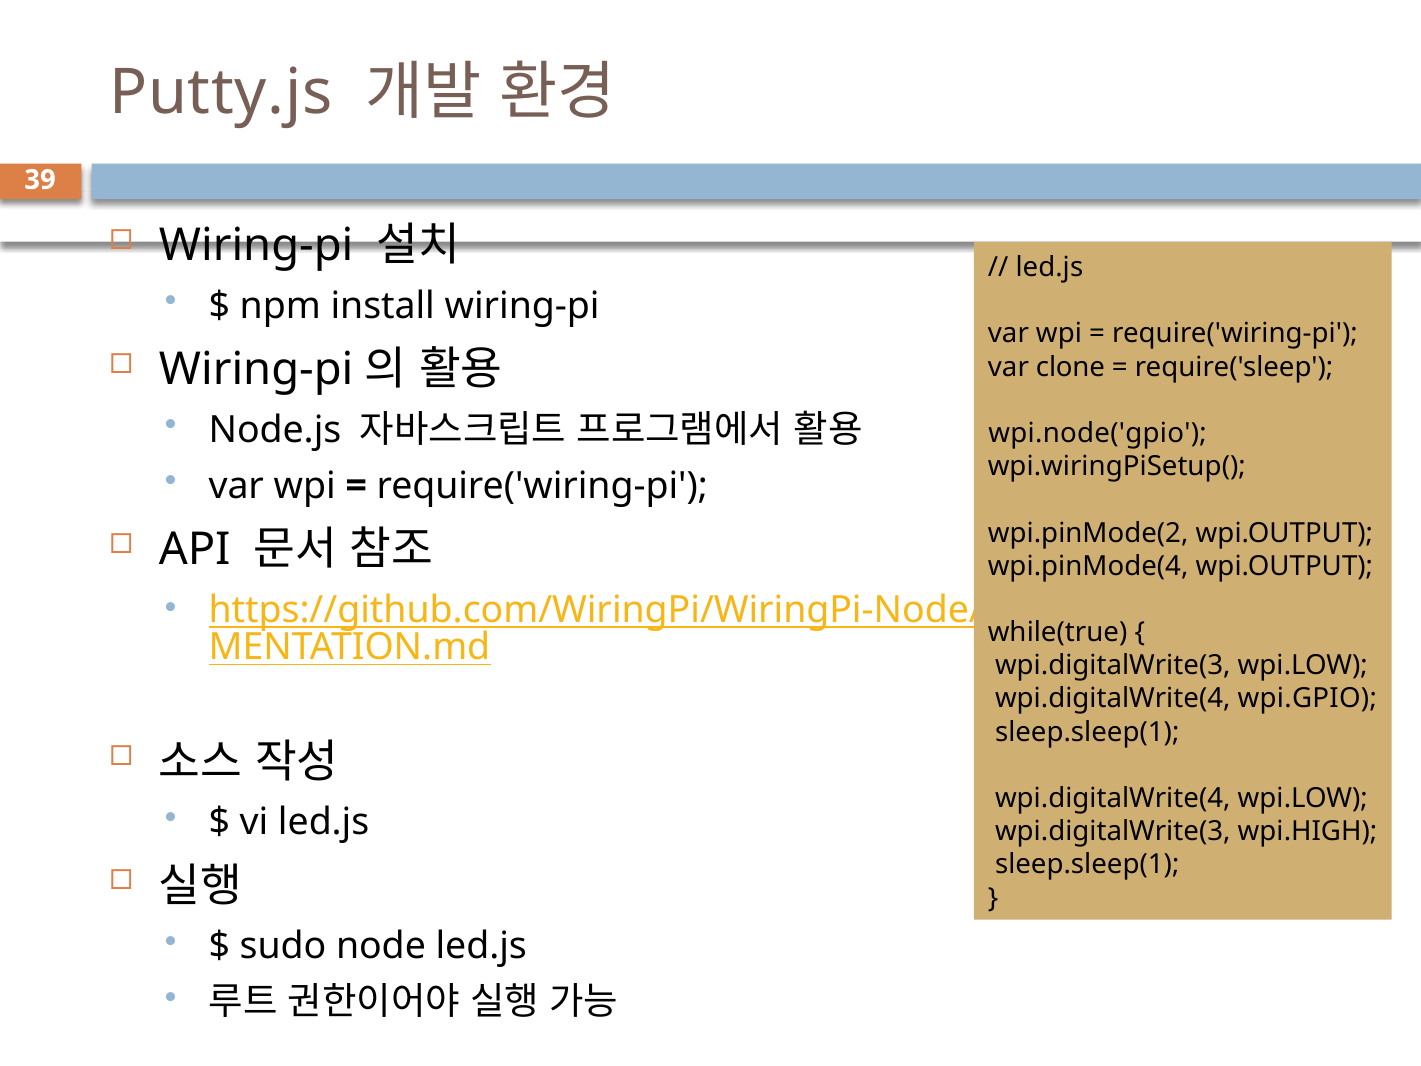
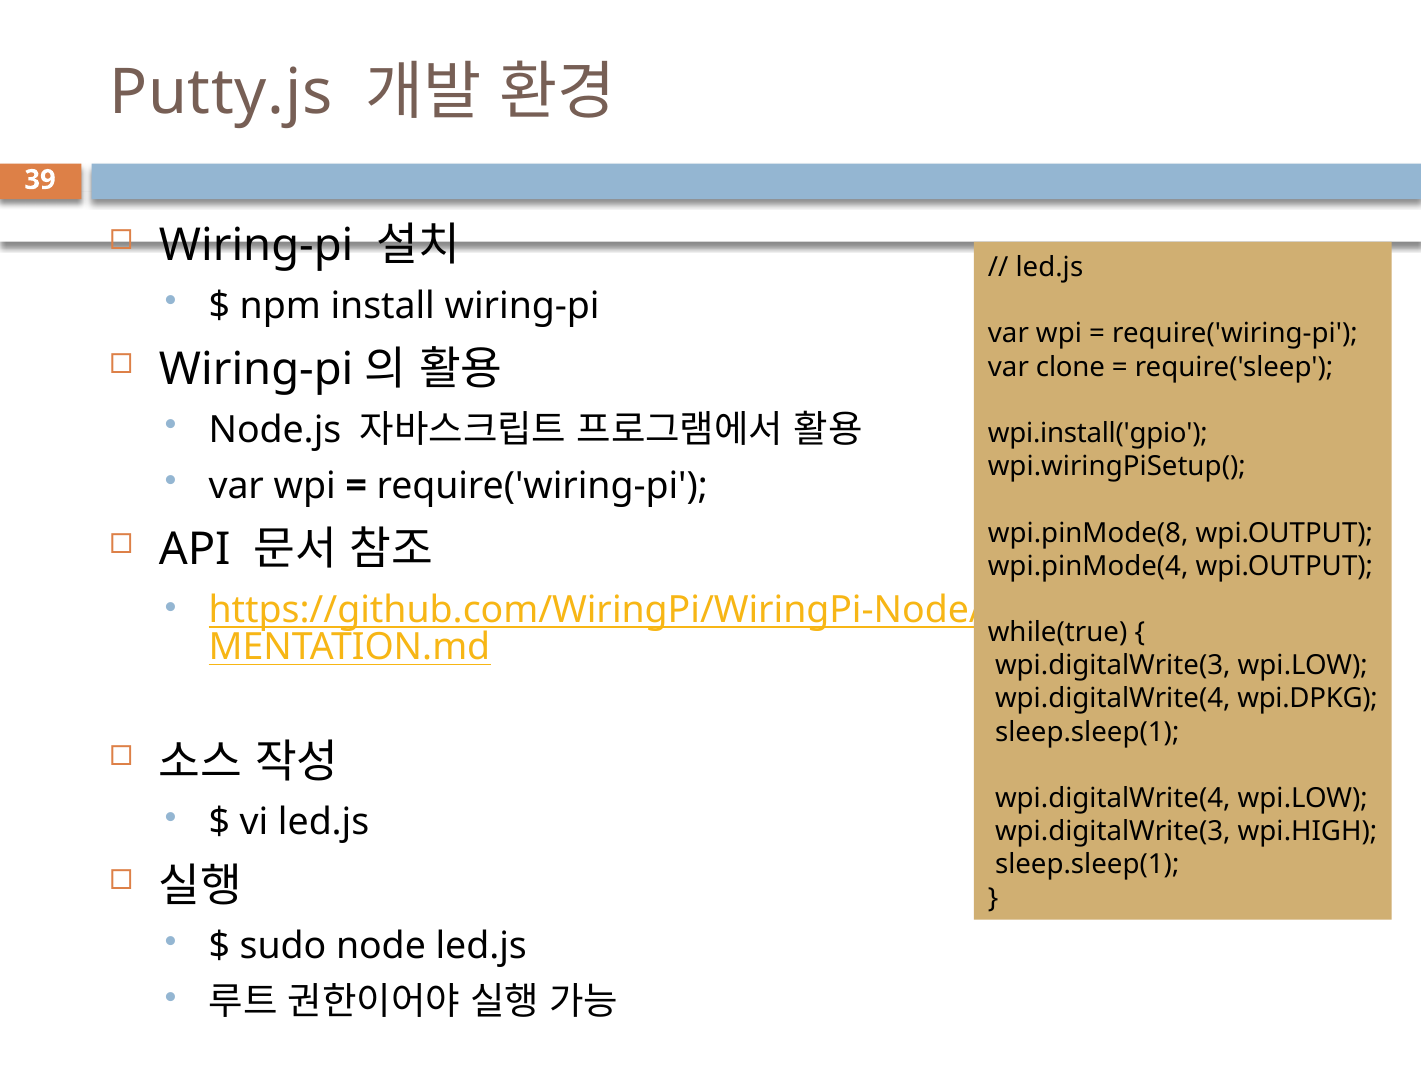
wpi.node('gpio: wpi.node('gpio -> wpi.install('gpio (1098, 433)
wpi.pinMode(2: wpi.pinMode(2 -> wpi.pinMode(8 (1088, 533)
wpi.GPIO: wpi.GPIO -> wpi.DPKG (1308, 699)
